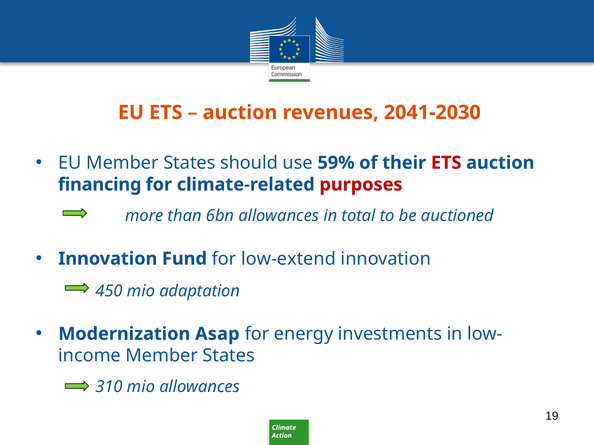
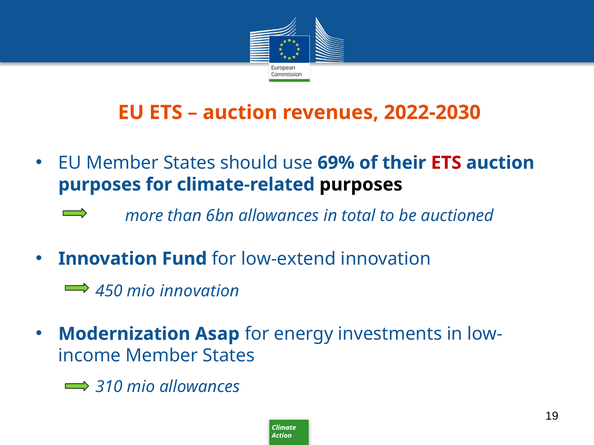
2041-2030: 2041-2030 -> 2022-2030 (432, 113)
59%: 59% -> 69% (336, 163)
financing: financing -> purposes (100, 185)
purposes colour: red -> black (361, 185)
mio adaptation: adaptation -> innovation (200, 291)
